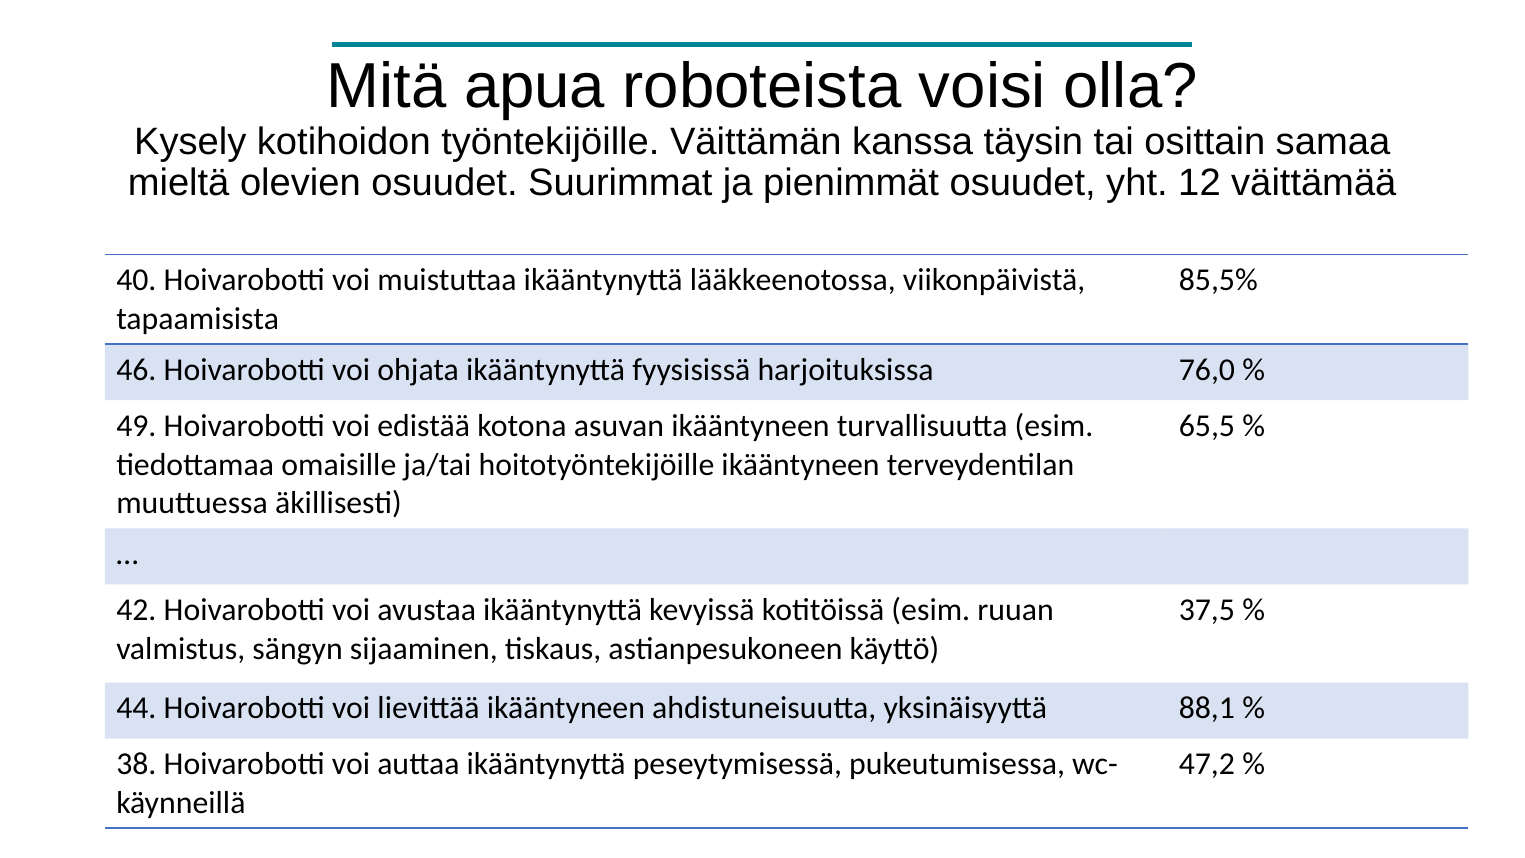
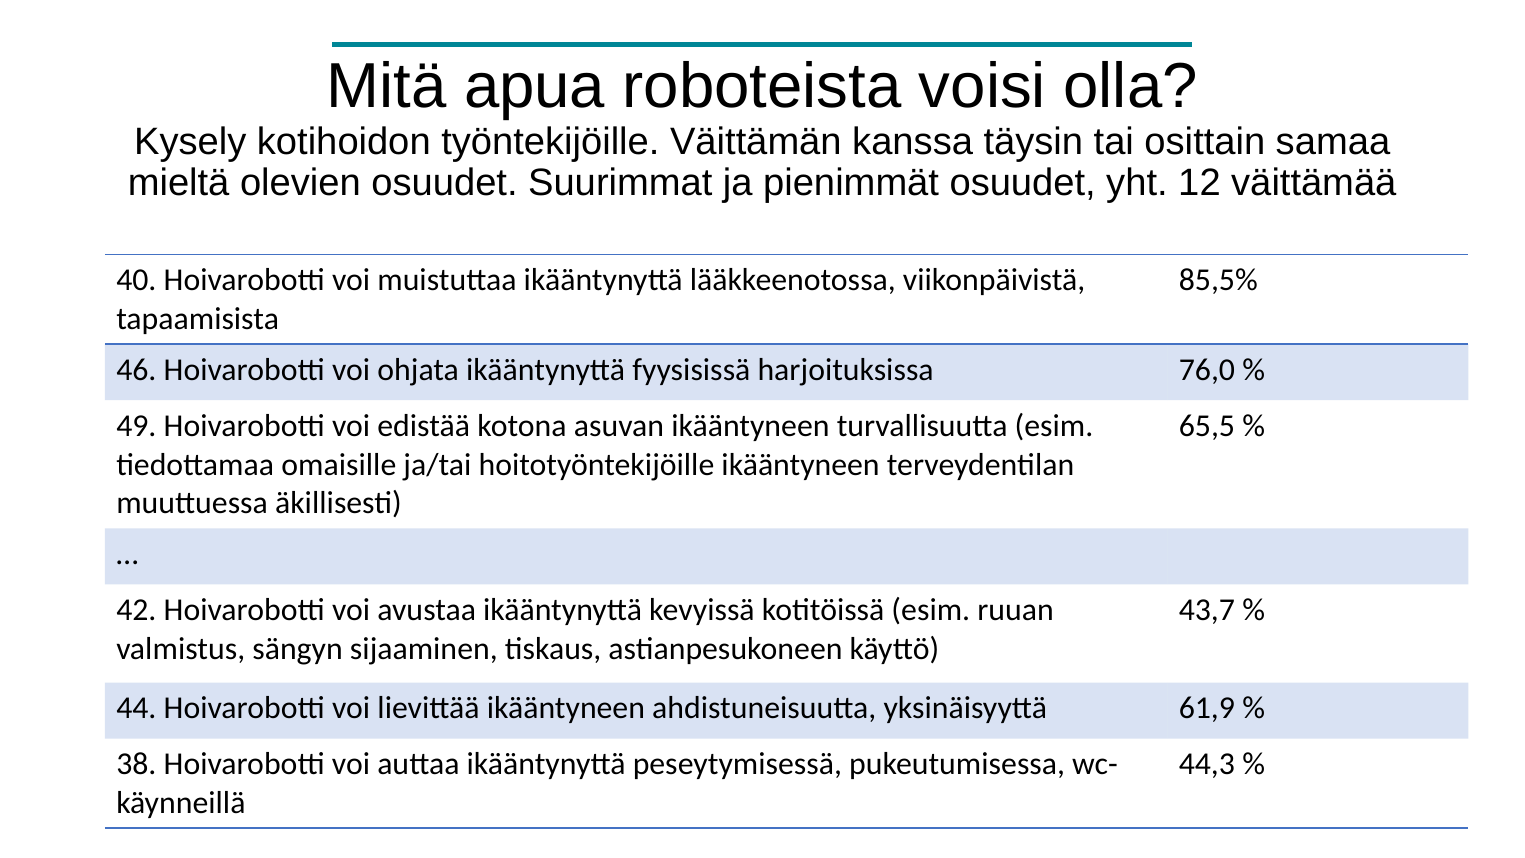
37,5: 37,5 -> 43,7 (1207, 610)
88,1: 88,1 -> 61,9 (1207, 708)
47,2: 47,2 -> 44,3 (1207, 764)
